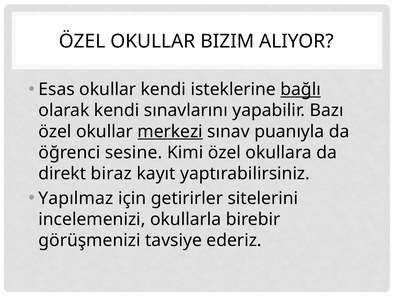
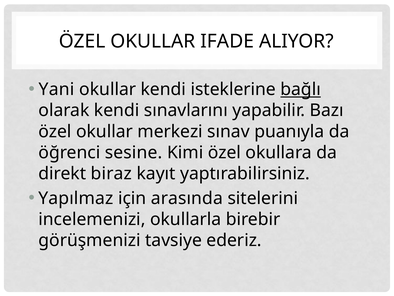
BIZIM: BIZIM -> IFADE (227, 41)
Esas: Esas -> Yani (56, 89)
merkezi underline: present -> none (170, 131)
getirirler: getirirler -> arasında (187, 198)
